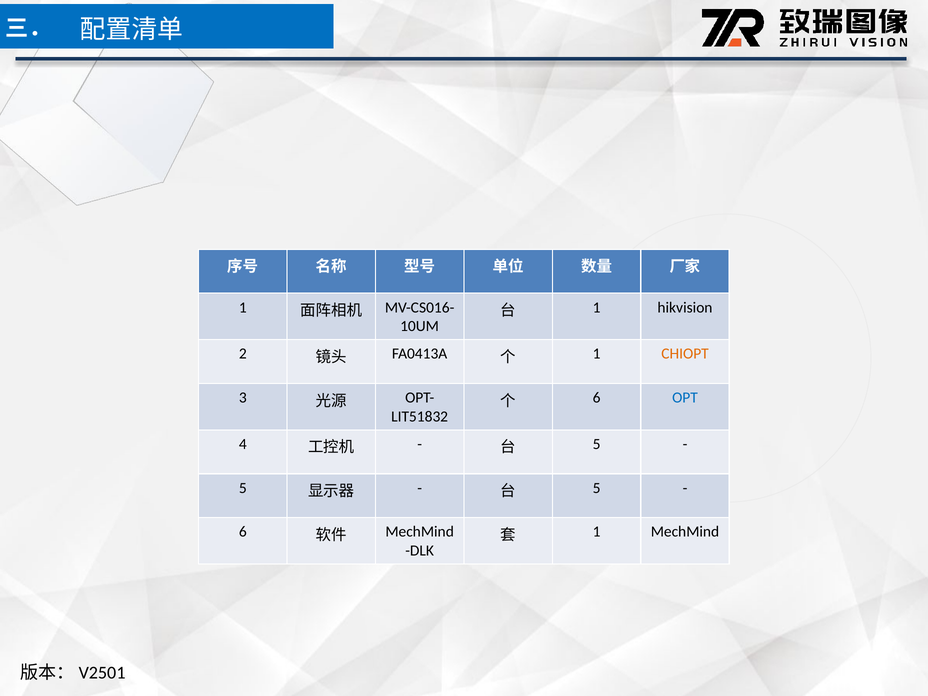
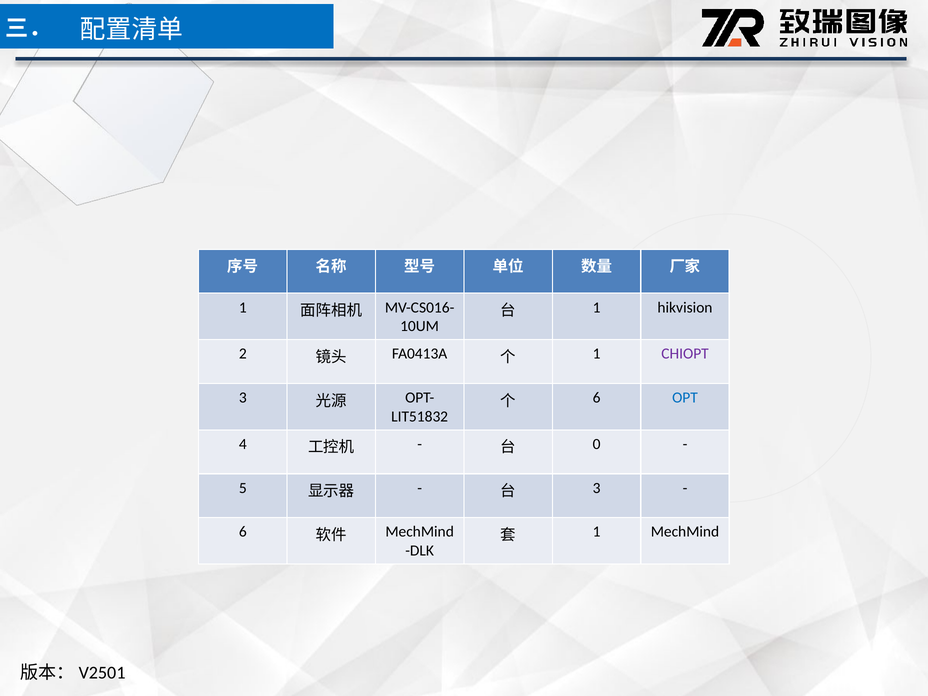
CHIOPT colour: orange -> purple (685, 354)
5: 5 -> 0 (597, 444)
5: 5 -> 3 (597, 488)
